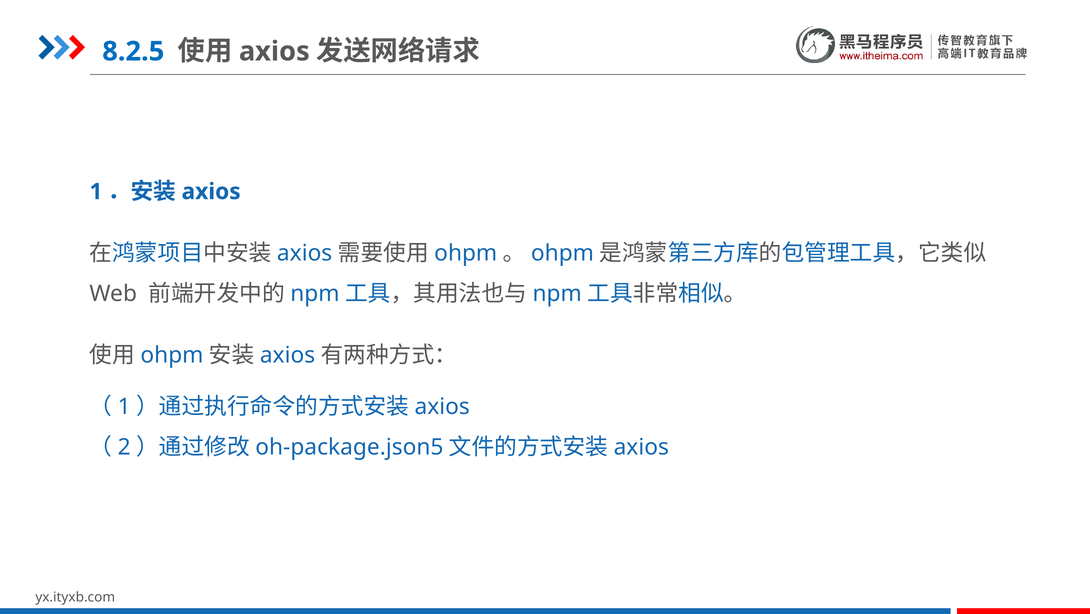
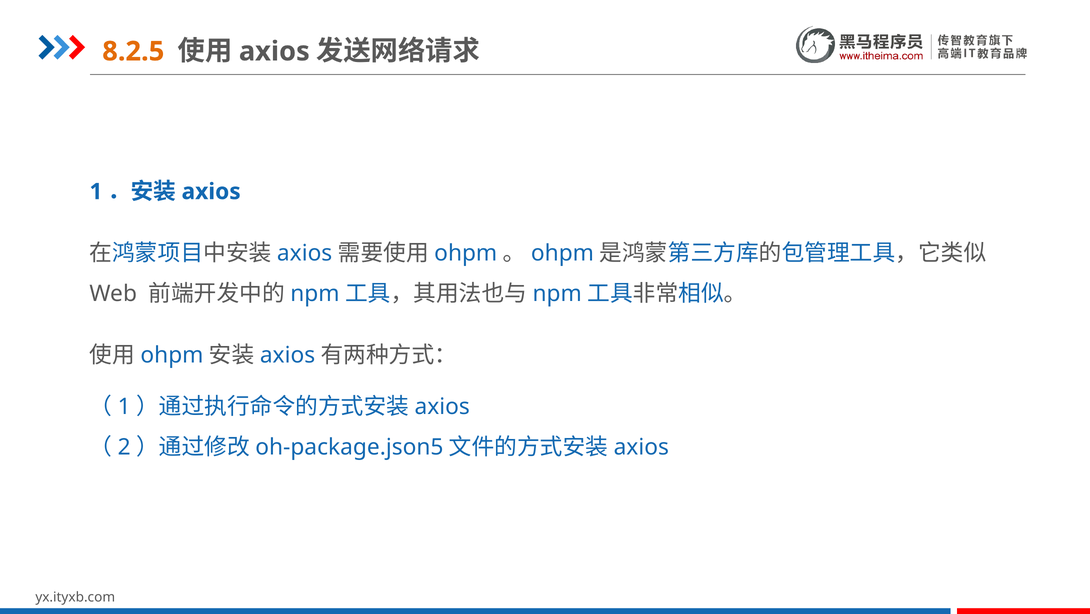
8.2.5 colour: blue -> orange (133, 51)
